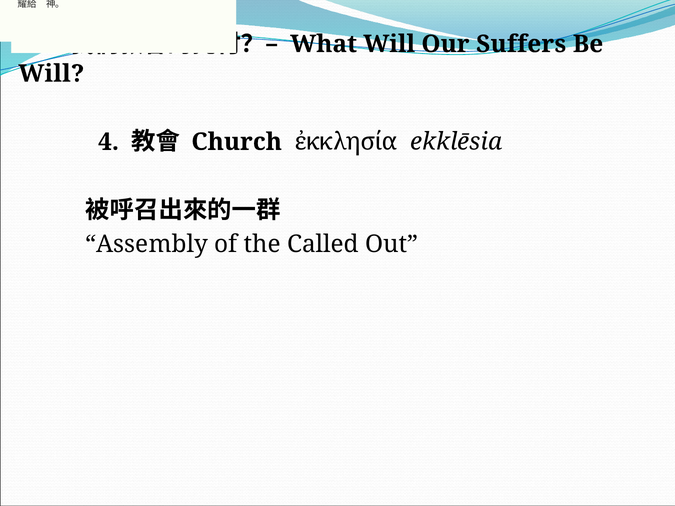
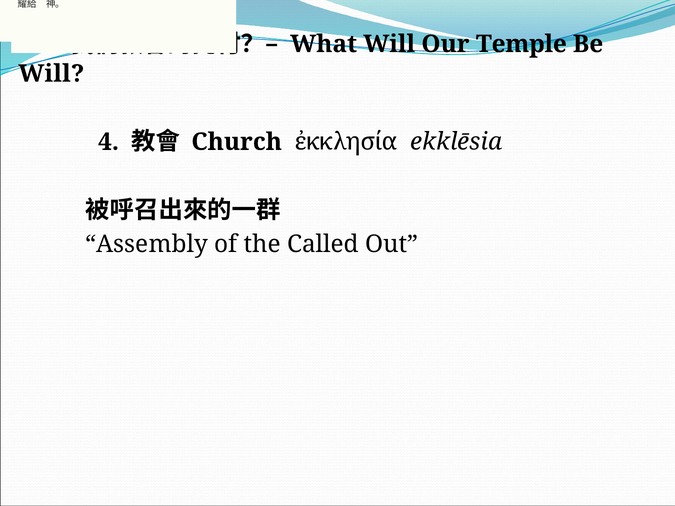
Suffers: Suffers -> Temple (521, 44)
